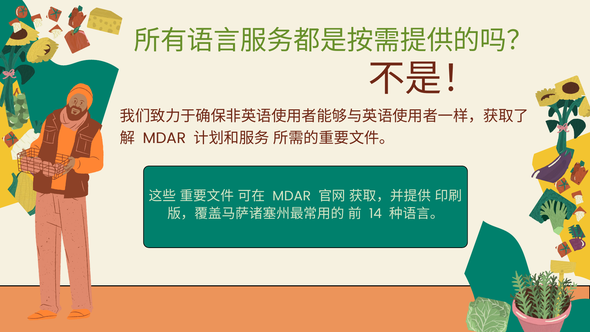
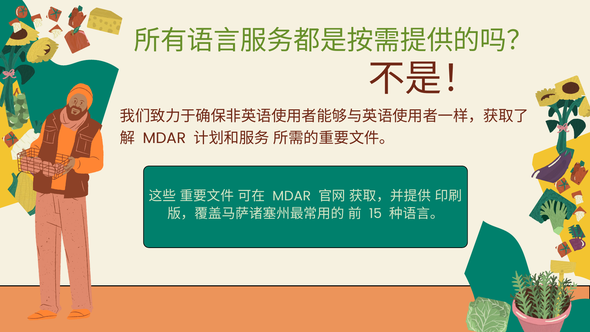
14: 14 -> 15 (376, 214)
